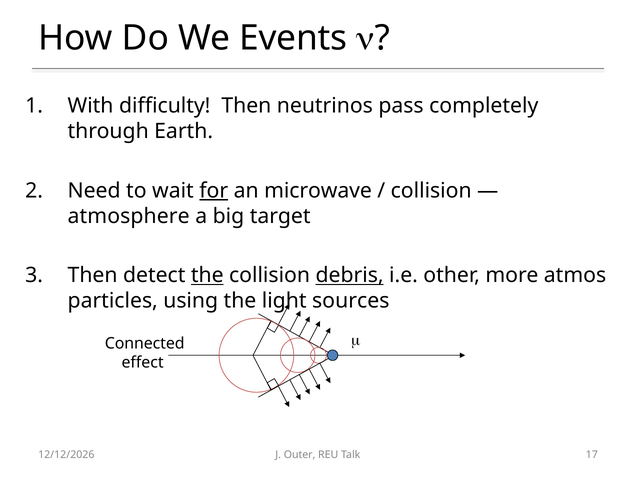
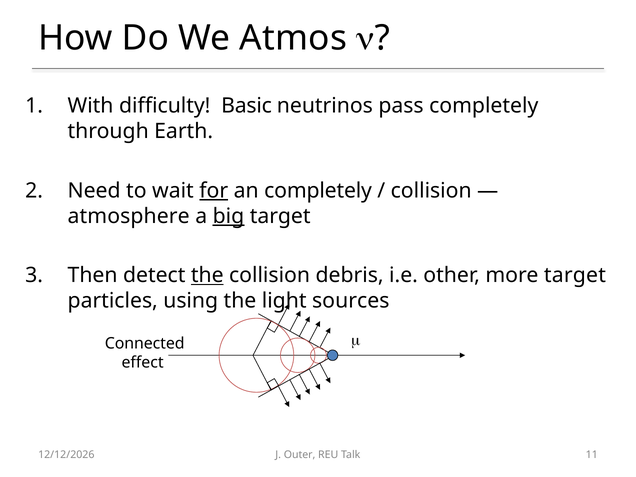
Events: Events -> Atmos (293, 38)
difficulty Then: Then -> Basic (247, 106)
an microwave: microwave -> completely (318, 191)
big underline: none -> present (228, 216)
debris underline: present -> none (350, 275)
more atmos: atmos -> target (575, 275)
17: 17 -> 11 (592, 455)
